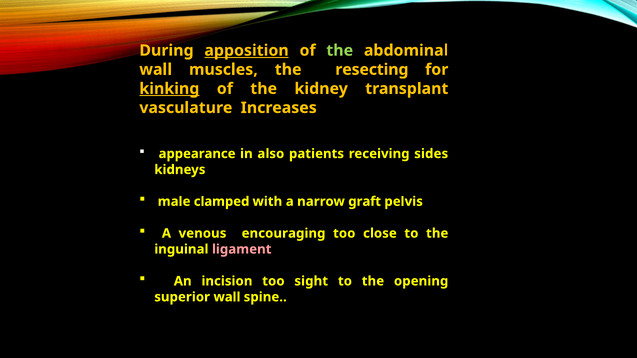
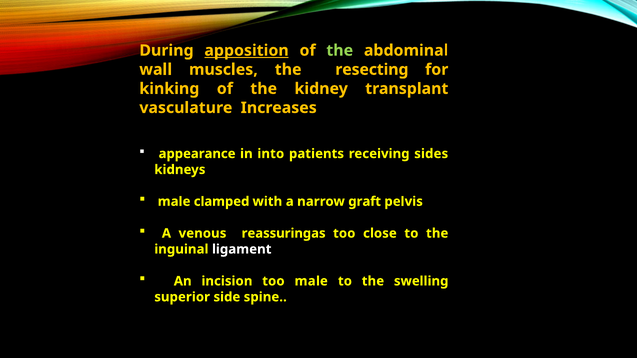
kinking underline: present -> none (169, 89)
also: also -> into (271, 154)
encouraging: encouraging -> reassuringas (284, 233)
ligament colour: pink -> white (242, 249)
too sight: sight -> male (311, 281)
opening: opening -> swelling (421, 281)
superior wall: wall -> side (227, 297)
